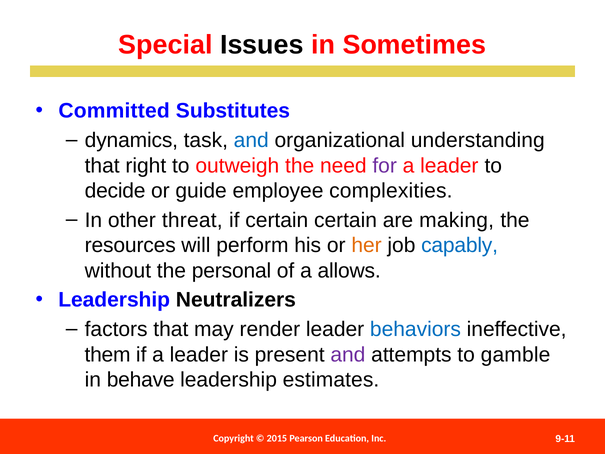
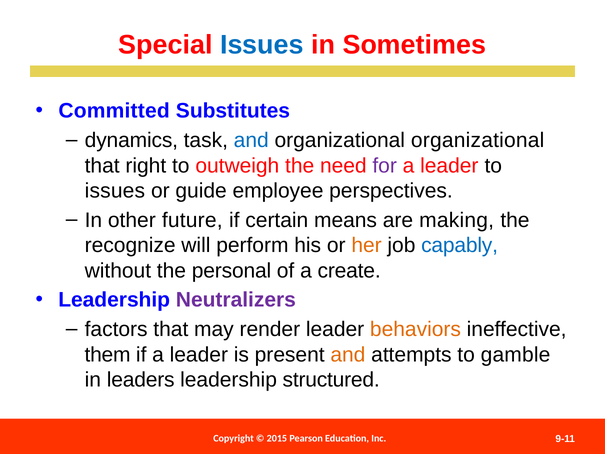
Issues colour: black -> blue (262, 45)
organizational understanding: understanding -> organizational (478, 140)
decide: decide -> issues (115, 191)
complexities: complexities -> perspectives (391, 191)
threat: threat -> future (192, 220)
certain certain: certain -> means (346, 220)
resources: resources -> recognize (130, 245)
allows: allows -> create (349, 270)
Neutralizers colour: black -> purple (236, 300)
behaviors colour: blue -> orange (415, 329)
and colour: purple -> orange (348, 354)
behave: behave -> leaders (141, 380)
estimates: estimates -> structured (331, 380)
